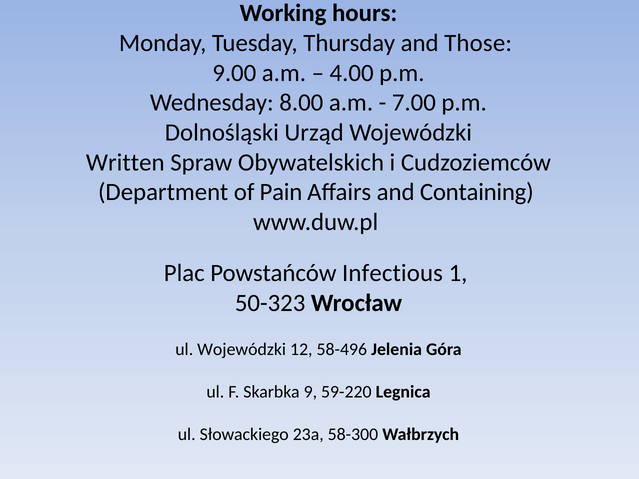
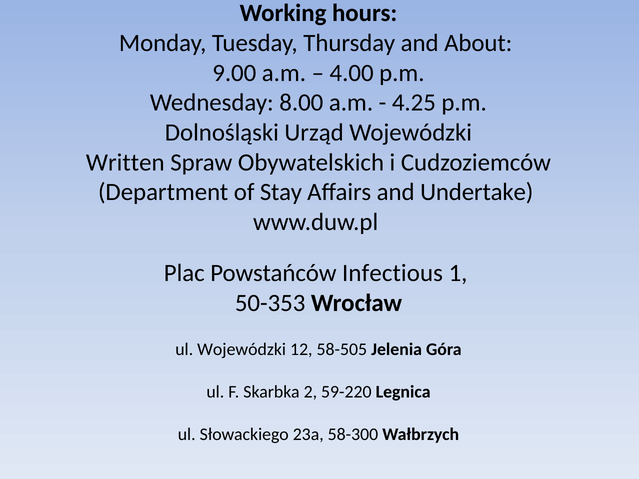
Those: Those -> About (478, 43)
7.00: 7.00 -> 4.25 (414, 103)
Pain: Pain -> Stay (281, 192)
Containing: Containing -> Undertake (477, 192)
50-323: 50-323 -> 50-353 (270, 303)
58-496: 58-496 -> 58-505 (342, 350)
9: 9 -> 2 (310, 392)
